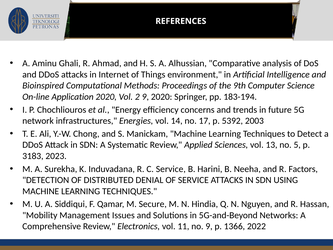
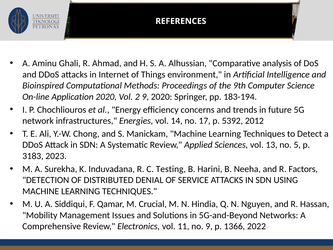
2003: 2003 -> 2012 (254, 121)
C Service: Service -> Testing (171, 169)
Secure: Secure -> Crucial (153, 204)
